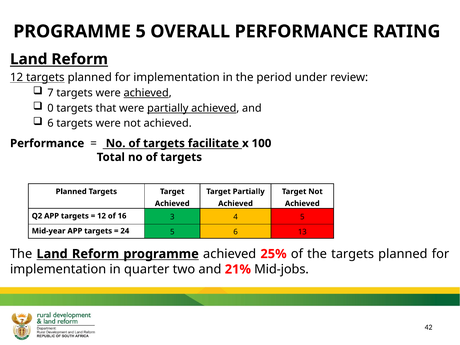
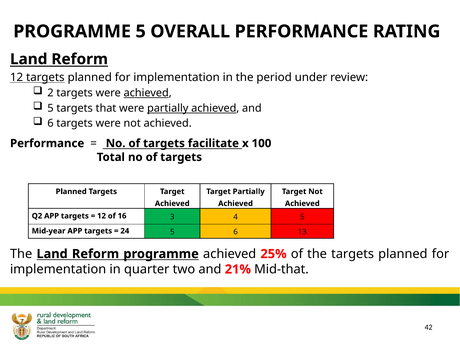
7: 7 -> 2 (51, 93)
0: 0 -> 5 (51, 108)
Mid-jobs: Mid-jobs -> Mid-that (281, 269)
